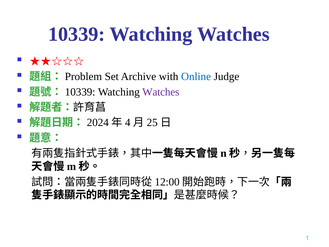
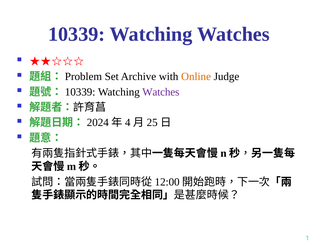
Online colour: blue -> orange (196, 76)
